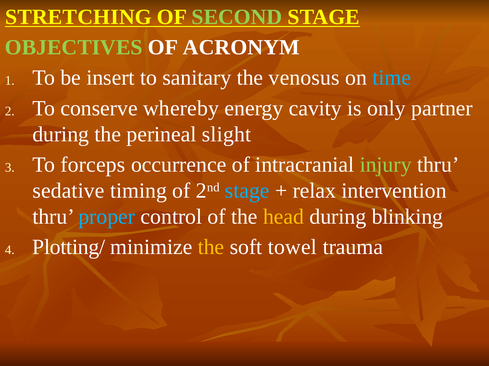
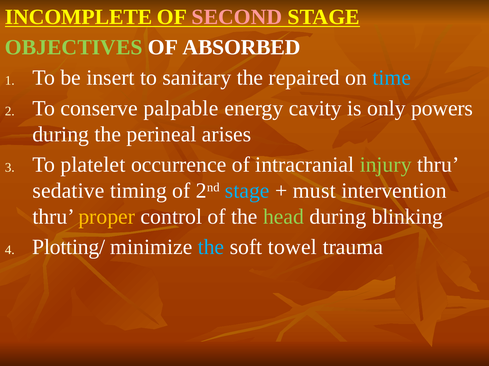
STRETCHING: STRETCHING -> INCOMPLETE (79, 17)
SECOND colour: light green -> pink (237, 17)
ACRONYM: ACRONYM -> ABSORBED (242, 47)
venosus: venosus -> repaired (304, 78)
whereby: whereby -> palpable (181, 108)
partner: partner -> powers (442, 108)
slight: slight -> arises (227, 135)
forceps: forceps -> platelet (93, 165)
relax: relax -> must (314, 191)
proper colour: light blue -> yellow (107, 217)
head colour: yellow -> light green (284, 217)
the colour: yellow -> light blue (211, 248)
